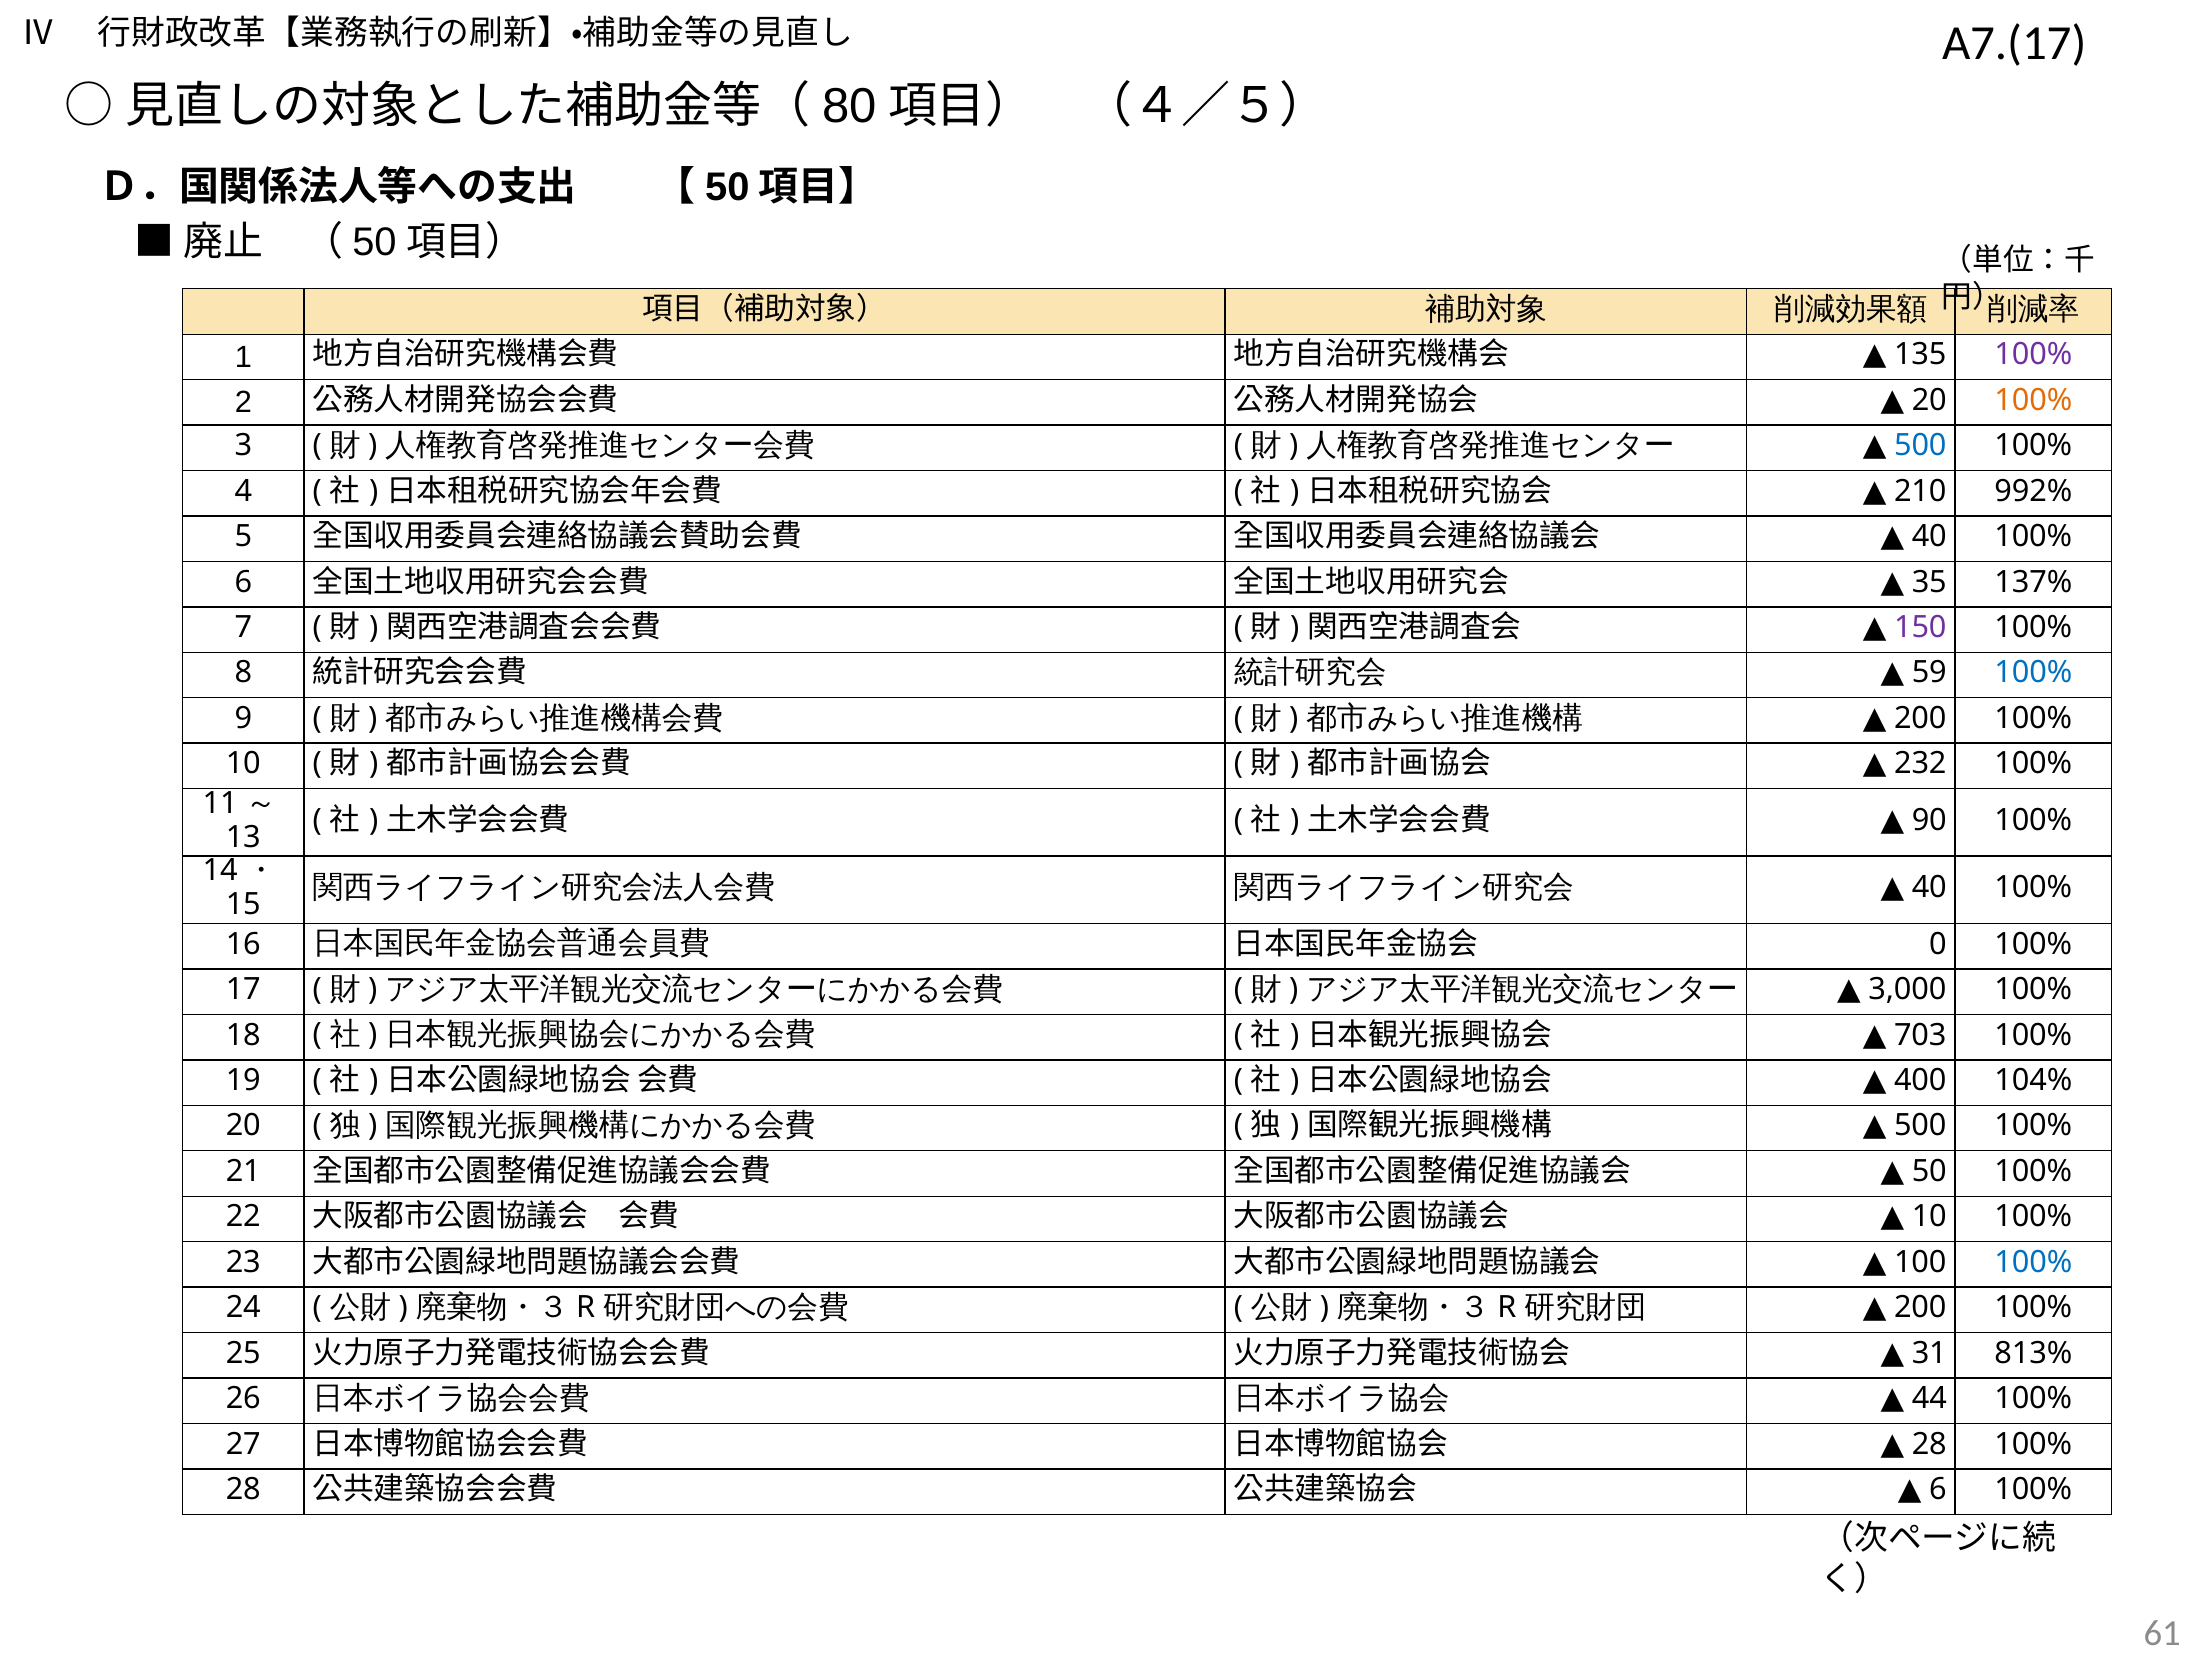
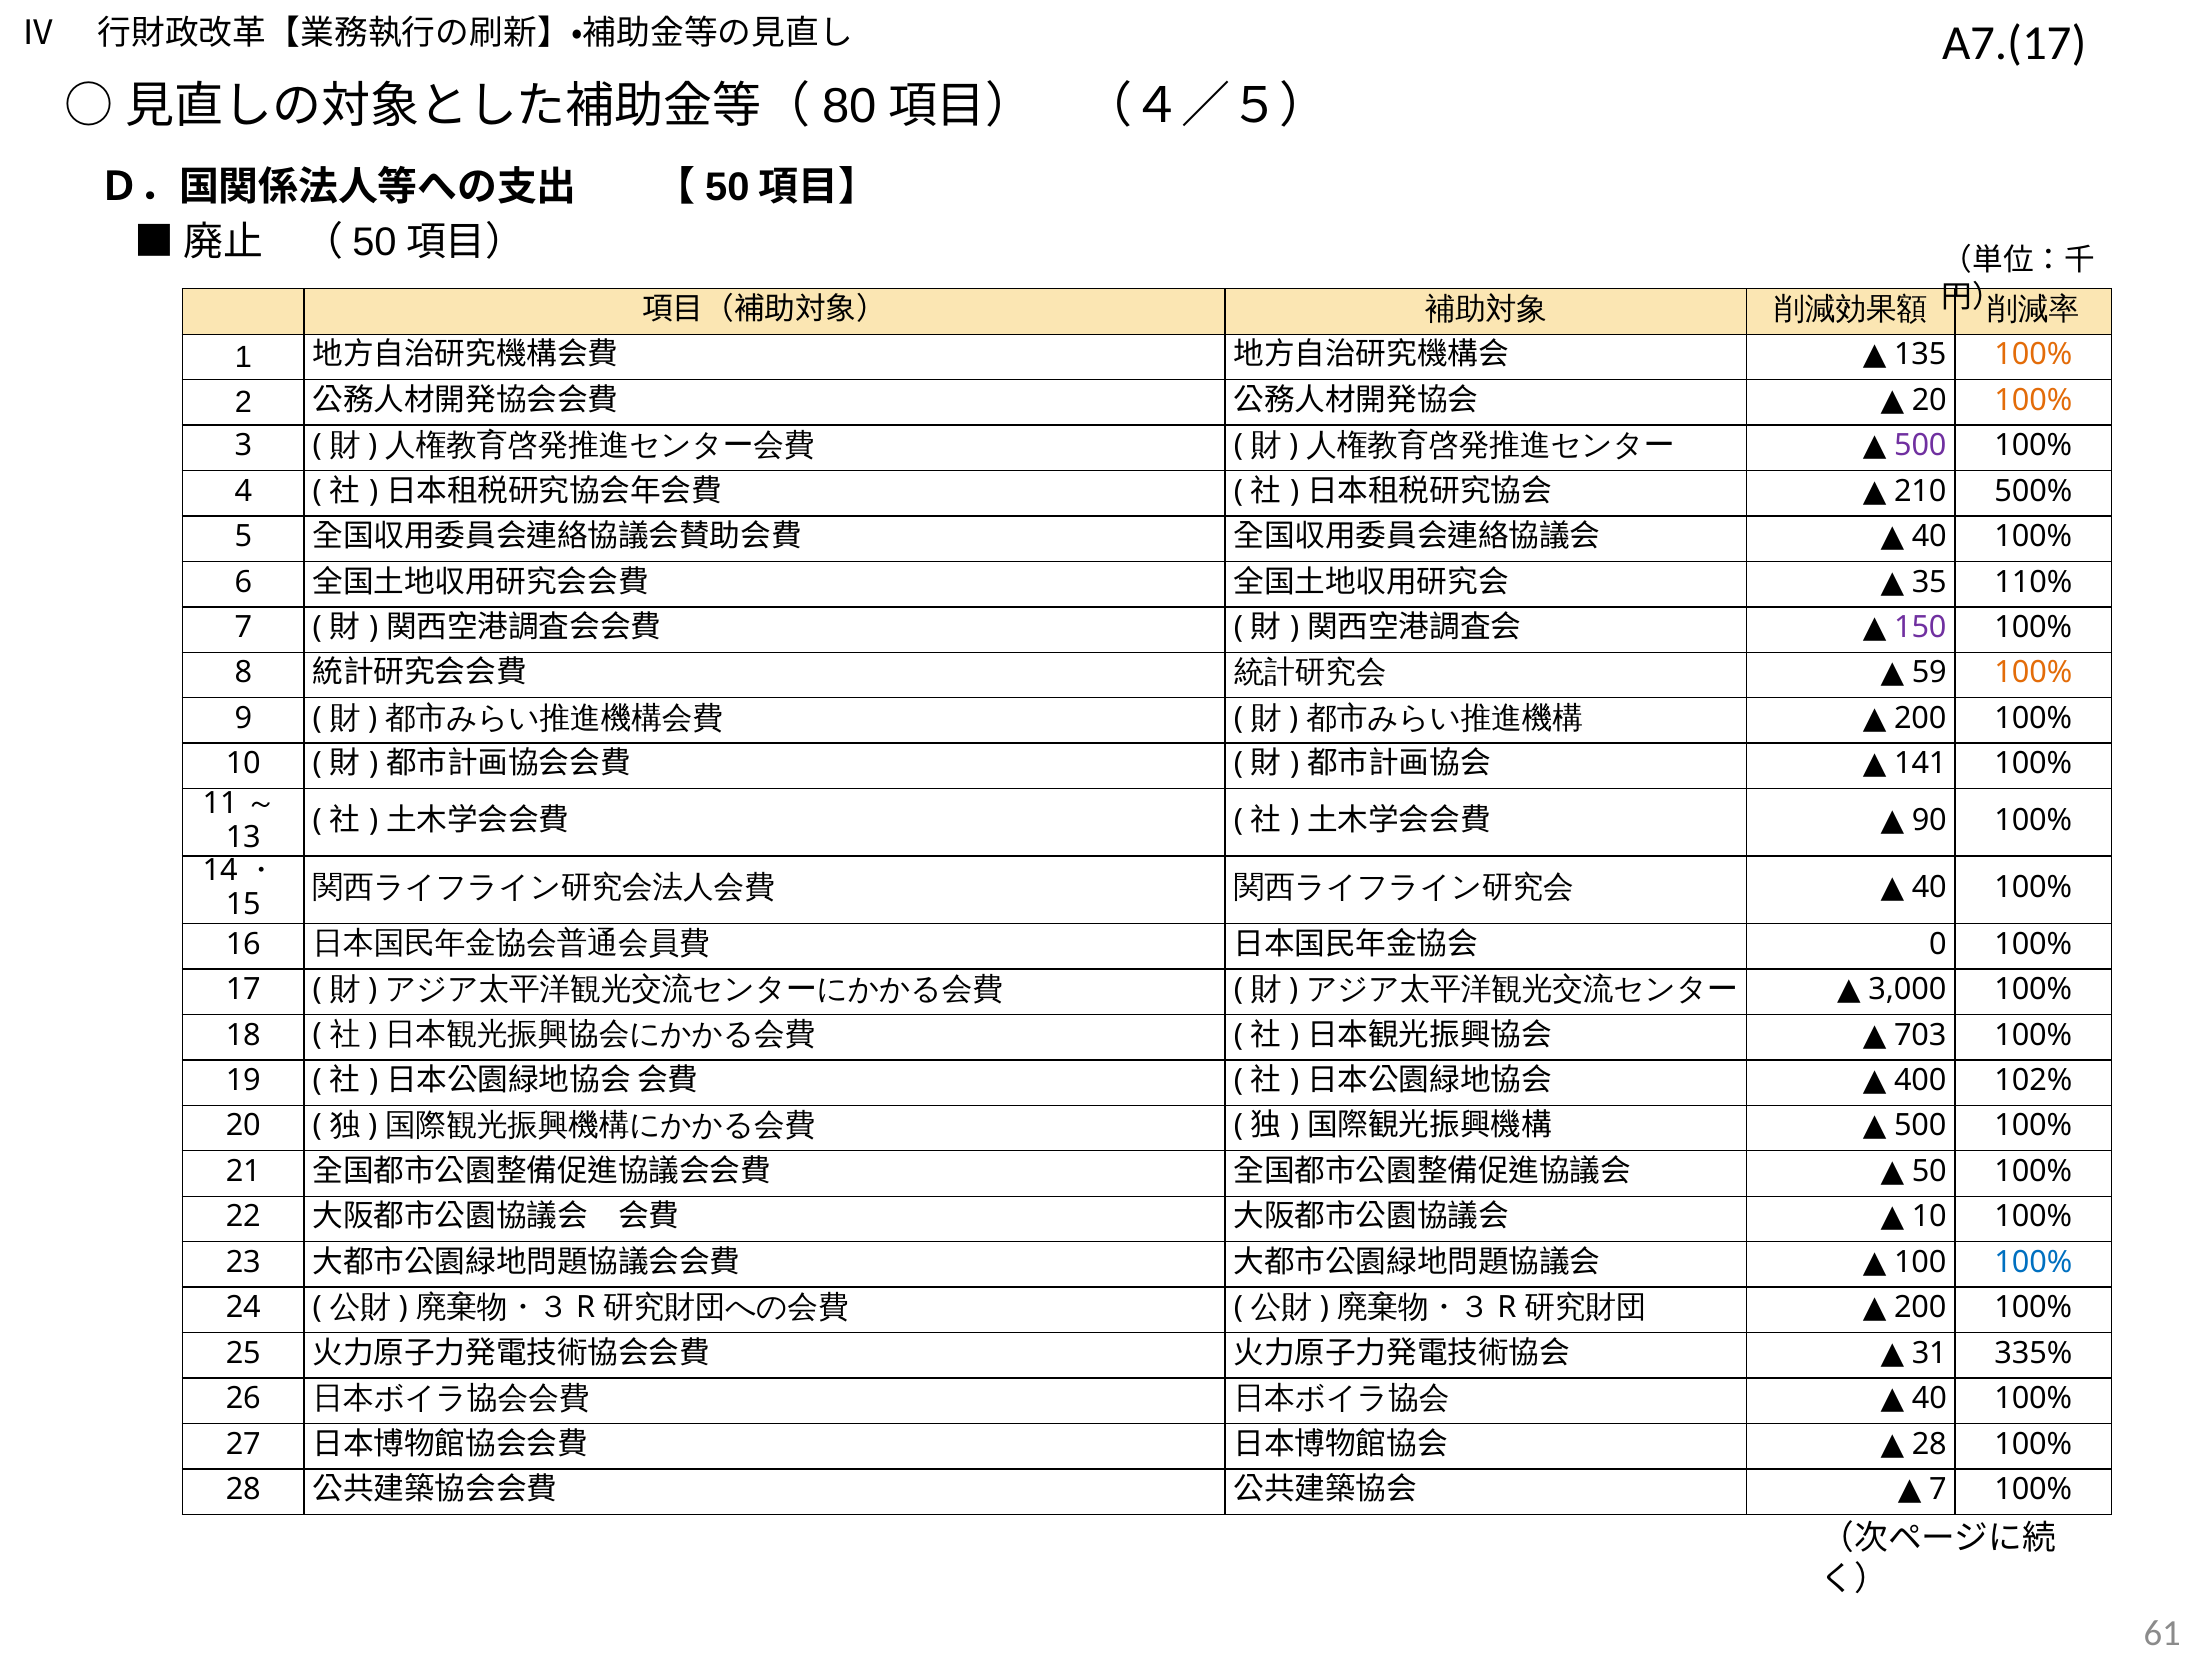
100% colour: purple -> orange (2033, 355)
500 colour: blue -> purple (1920, 446)
992%: 992% -> 500% (2033, 491)
137%: 137% -> 110% (2033, 582)
100% colour: blue -> orange (2033, 673)
232: 232 -> 141 (1920, 764)
104%: 104% -> 102% (2033, 1081)
813%: 813% -> 335% (2033, 1353)
44: 44 -> 40 (1929, 1399)
6: 6 -> 7 (1938, 1490)
